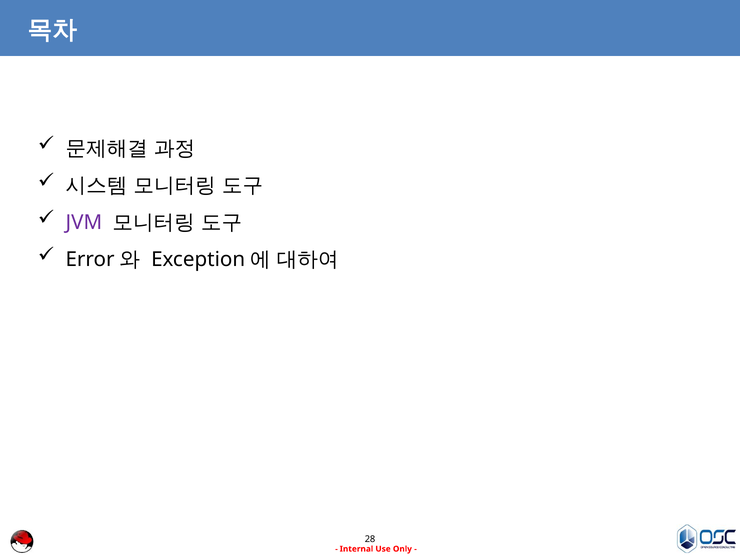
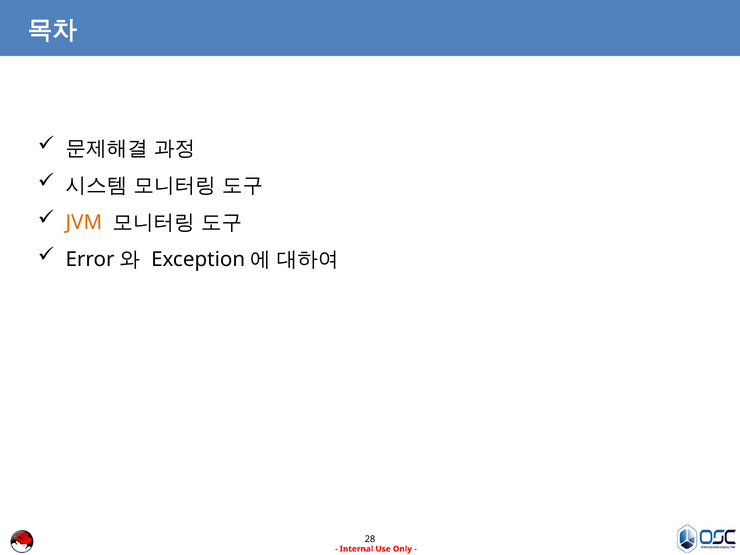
JVM colour: purple -> orange (84, 222)
